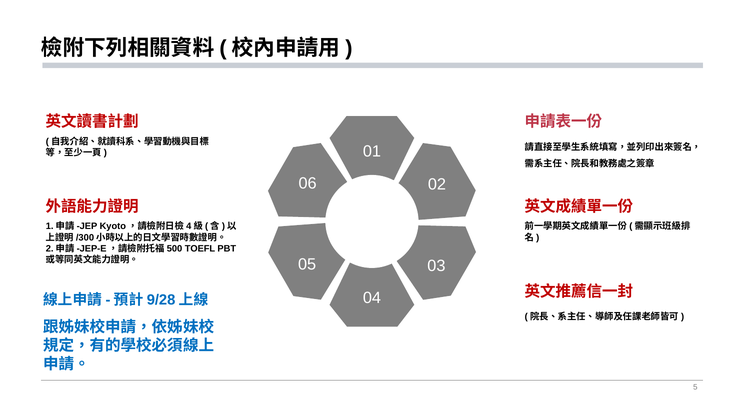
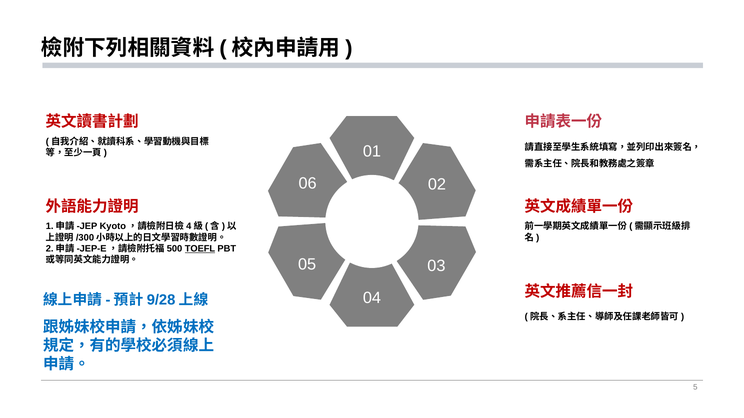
TOEFL underline: none -> present (200, 249)
